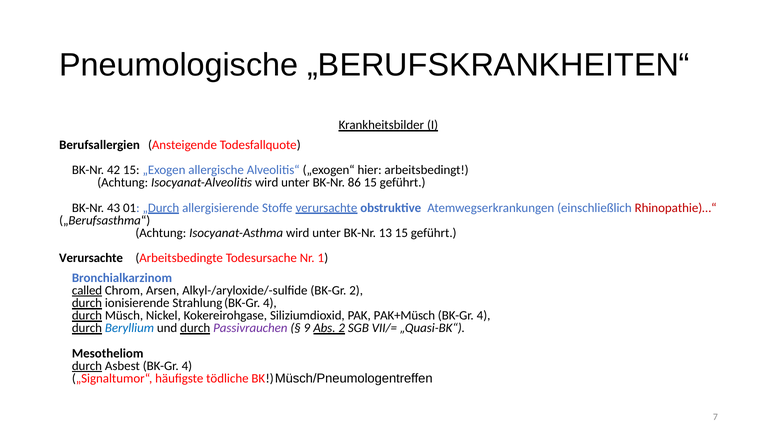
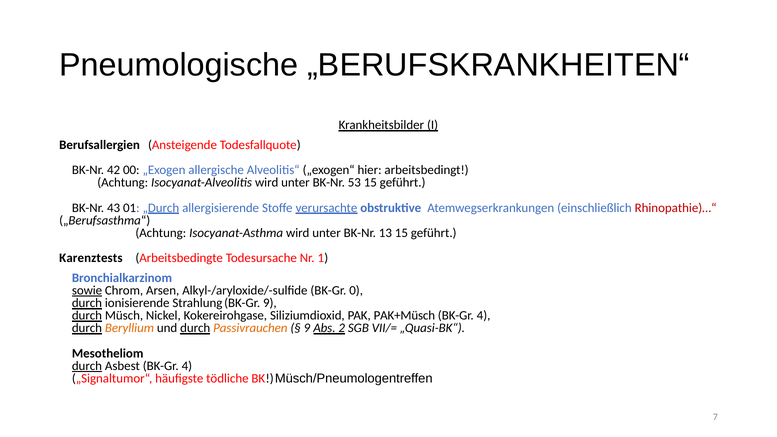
42 15: 15 -> 00 (131, 170)
86: 86 -> 53 (354, 183)
Verursachte: Verursachte -> Karenztests (91, 258)
called: called -> sowie (87, 290)
BK-Gr 2: 2 -> 0 (356, 290)
4: 4 -> 9 (270, 303)
Beryllium colour: blue -> orange (130, 328)
Passivrauchen colour: purple -> orange (250, 328)
